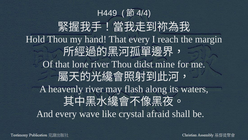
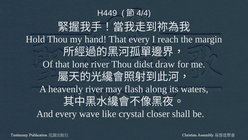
mine: mine -> draw (165, 64)
afraid: afraid -> closer (158, 114)
